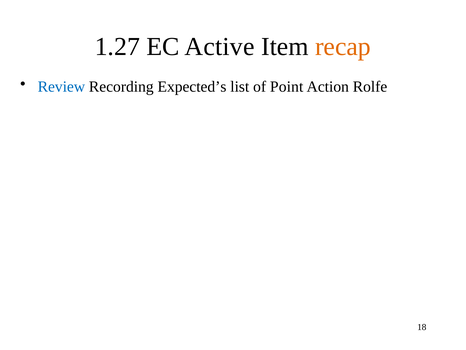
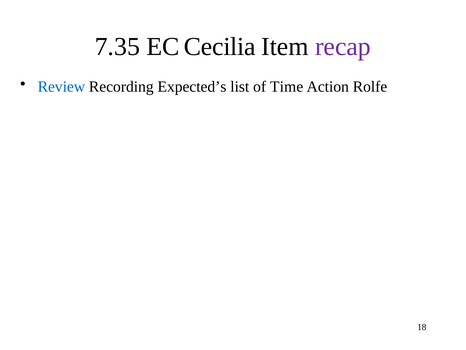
1.27: 1.27 -> 7.35 (117, 46)
Active: Active -> Cecilia (220, 46)
recap colour: orange -> purple (343, 46)
Point: Point -> Time (287, 87)
